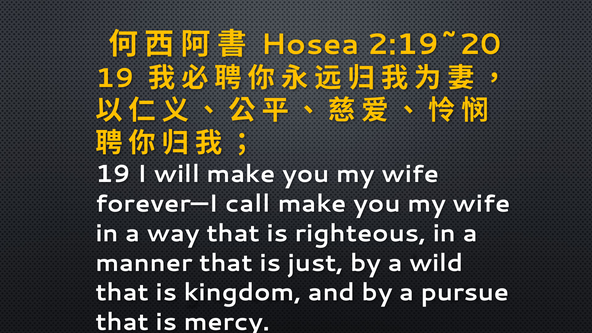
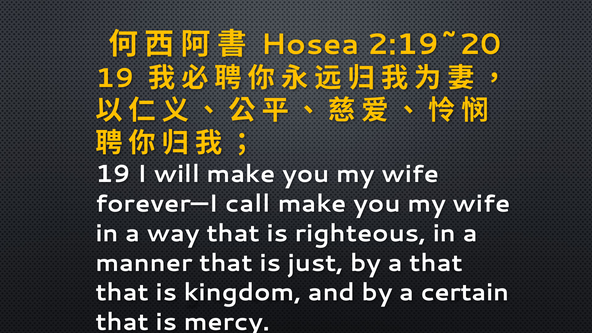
a wild: wild -> that (436, 263)
pursue: pursue -> certain (465, 293)
